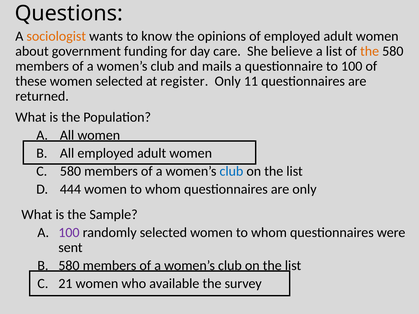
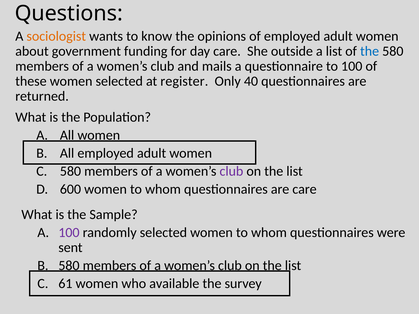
believe: believe -> outside (292, 51)
the colour: orange -> blue (370, 51)
11: 11 -> 40 (251, 81)
club colour: blue -> purple (231, 171)
444: 444 -> 600 (70, 189)
are only: only -> care (305, 189)
21: 21 -> 61 (65, 284)
